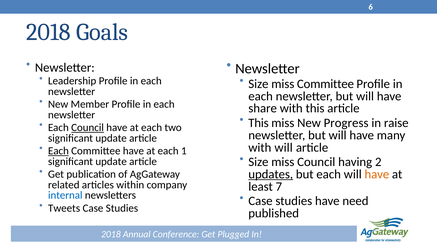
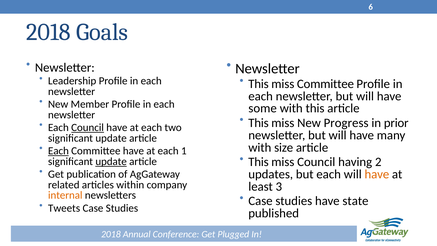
Size: Size -> This (258, 84)
share: share -> some (263, 108)
raise: raise -> prior (396, 123)
with will: will -> size (284, 147)
Size: Size -> This (258, 162)
update underline: none -> present (111, 161)
updates underline: present -> none (271, 174)
7: 7 -> 3 (279, 186)
internal colour: blue -> orange (65, 195)
need: need -> state (355, 201)
